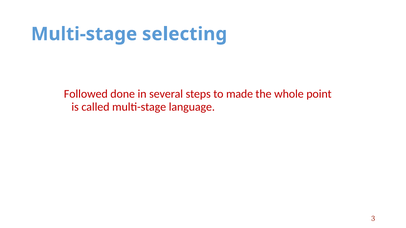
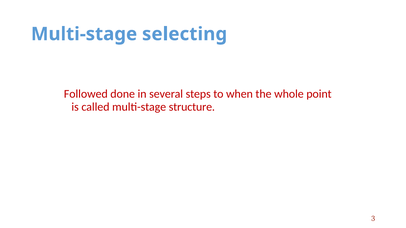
made: made -> when (239, 94)
language: language -> structure (192, 107)
